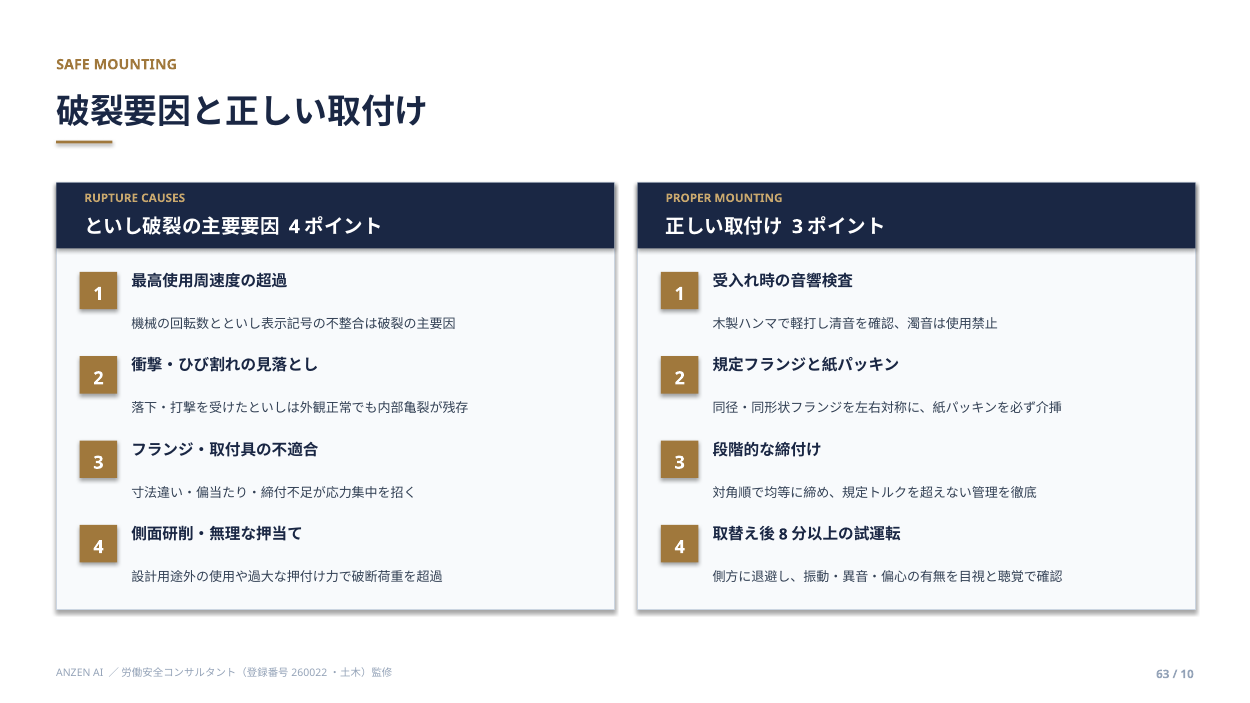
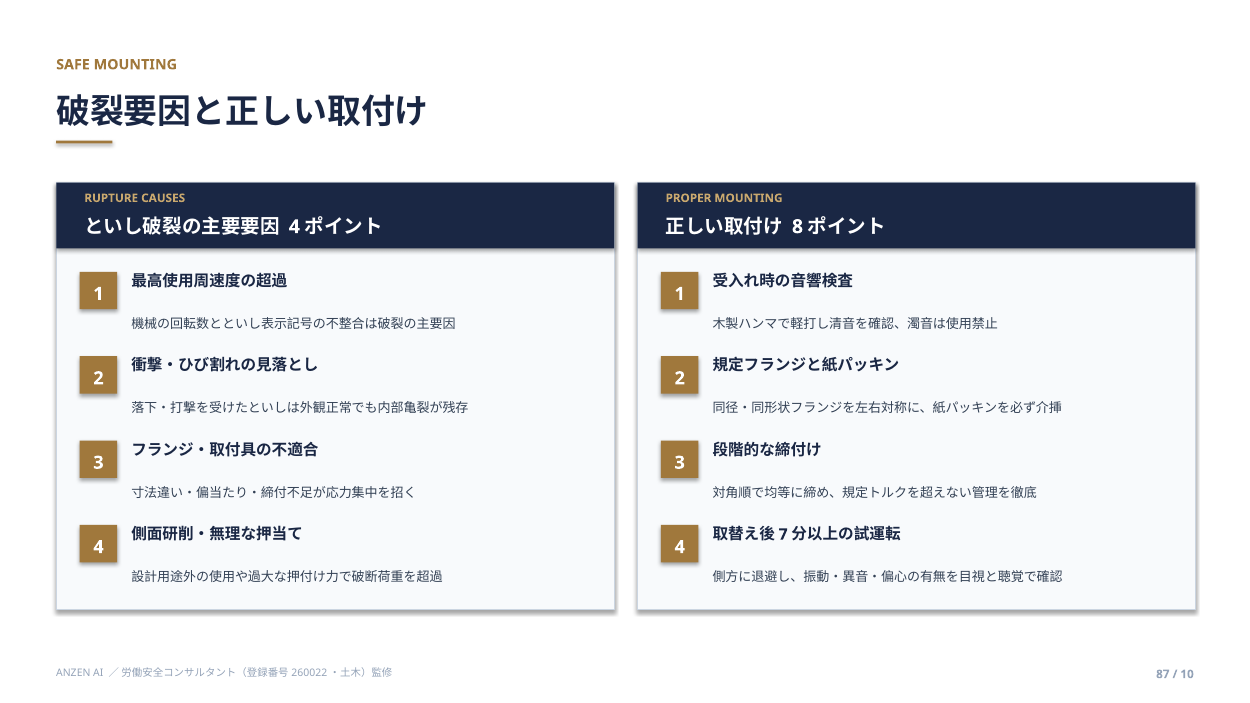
3: 3 -> 8 (797, 227)
8: 8 -> 7 (783, 535)
63: 63 -> 87 (1163, 674)
